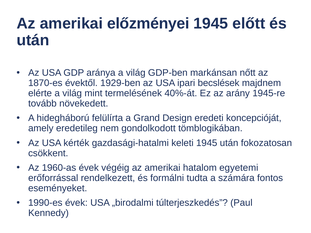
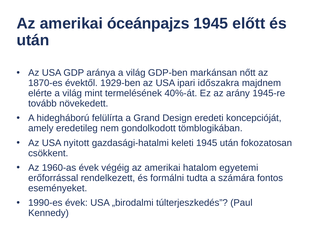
előzményei: előzményei -> óceánpajzs (148, 24)
becslések: becslések -> időszakra (219, 83)
kérték: kérték -> nyitott (76, 143)
